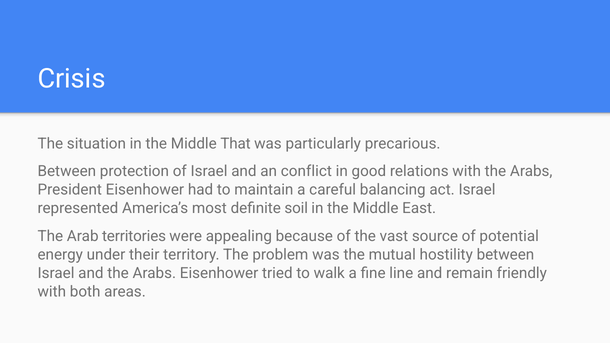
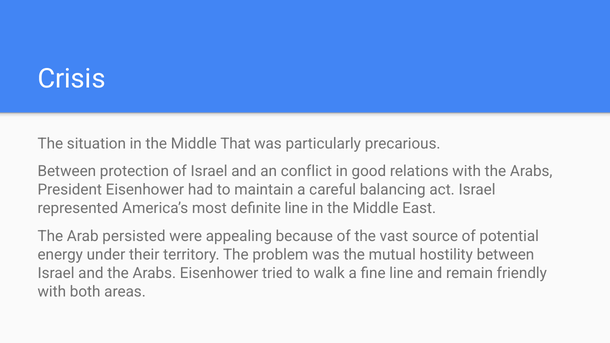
definite soil: soil -> line (296, 209)
territories: territories -> persisted (134, 236)
